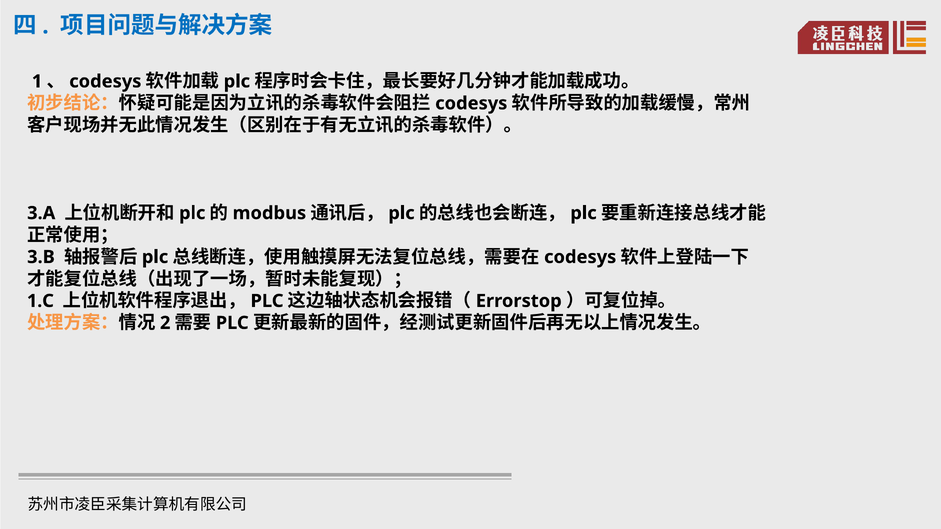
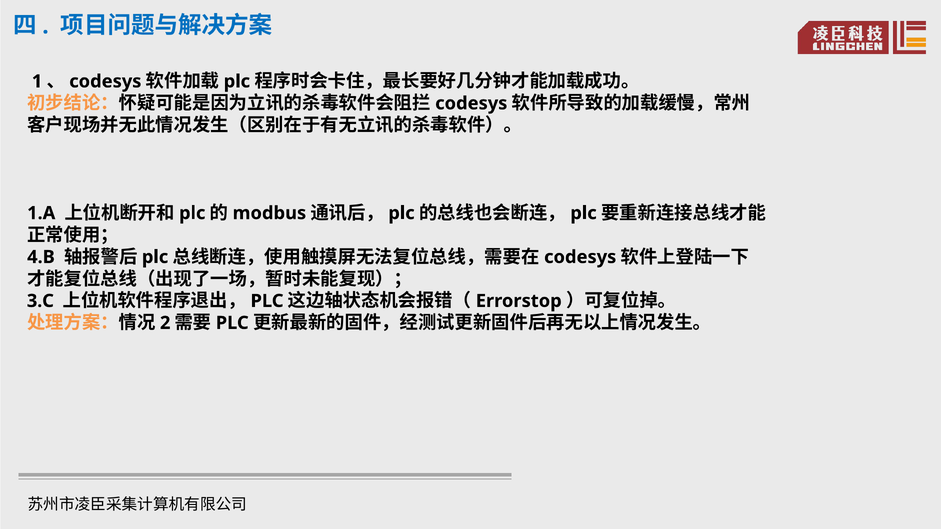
3.A: 3.A -> 1.A (41, 213)
3.B: 3.B -> 4.B (41, 257)
1.C: 1.C -> 3.C (40, 301)
